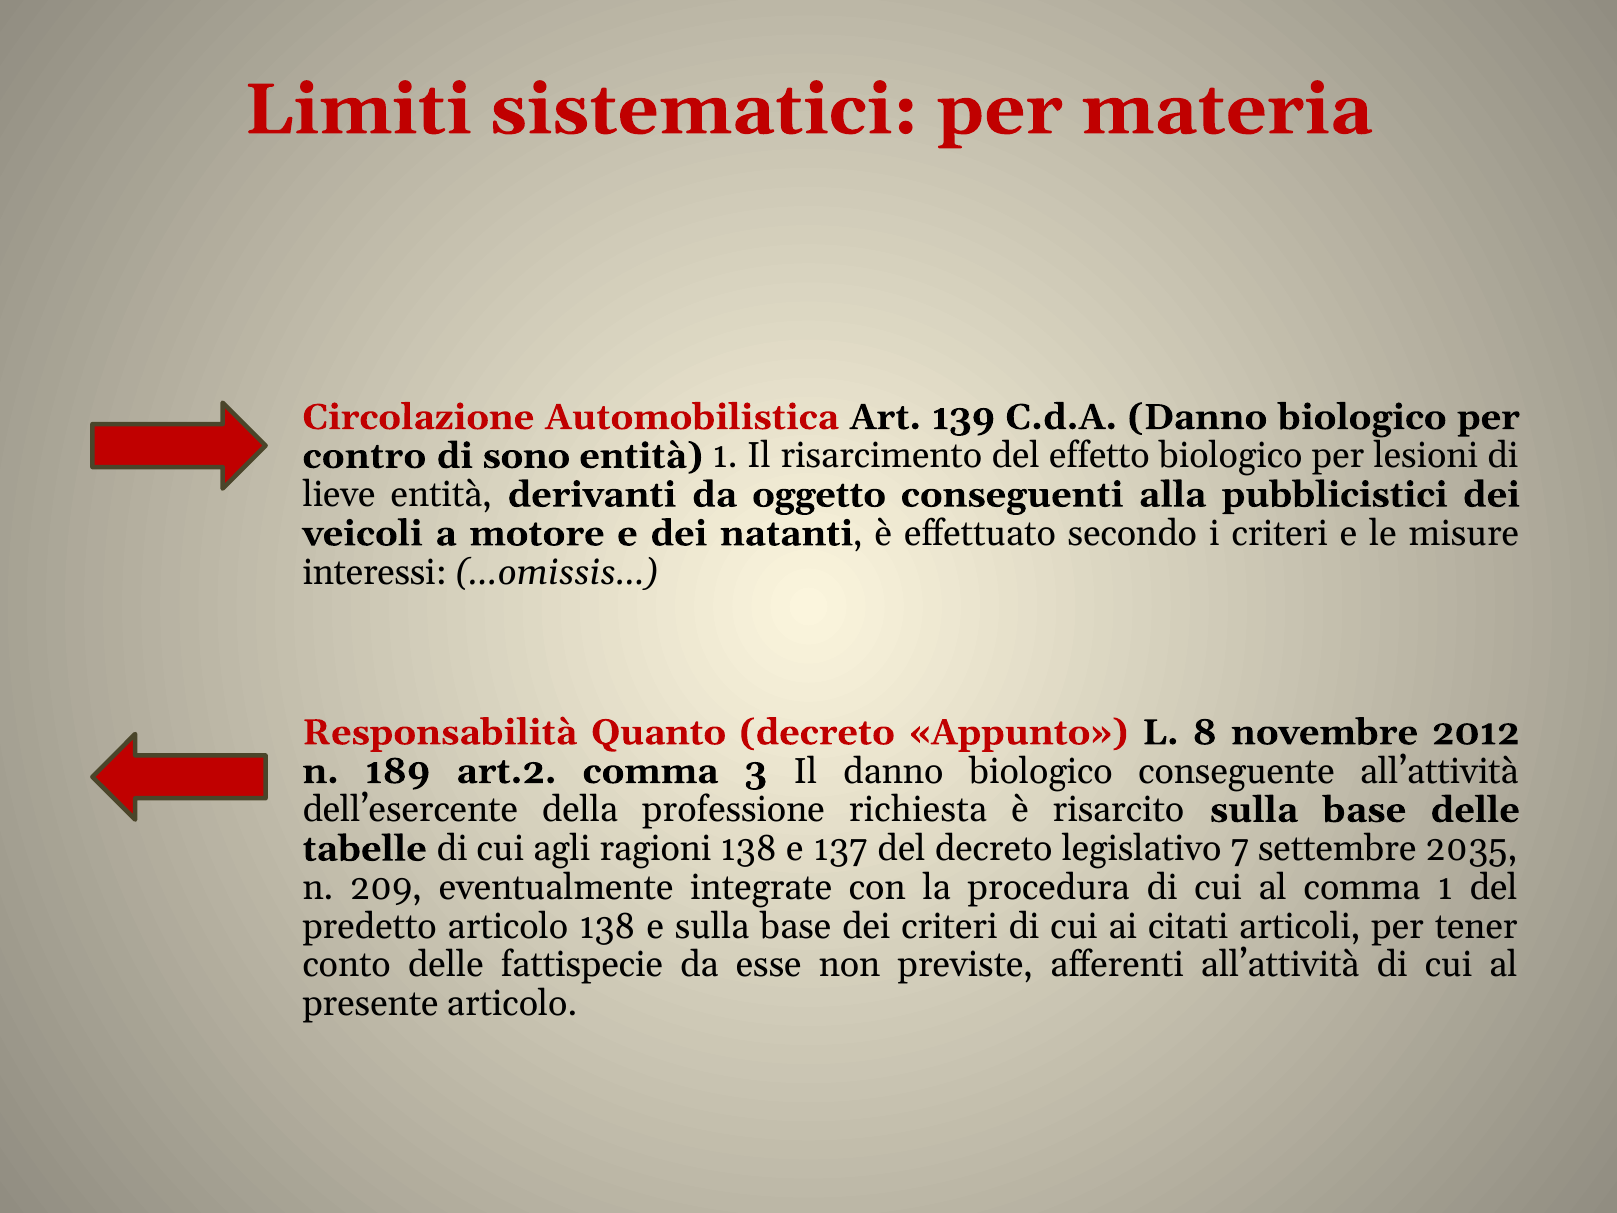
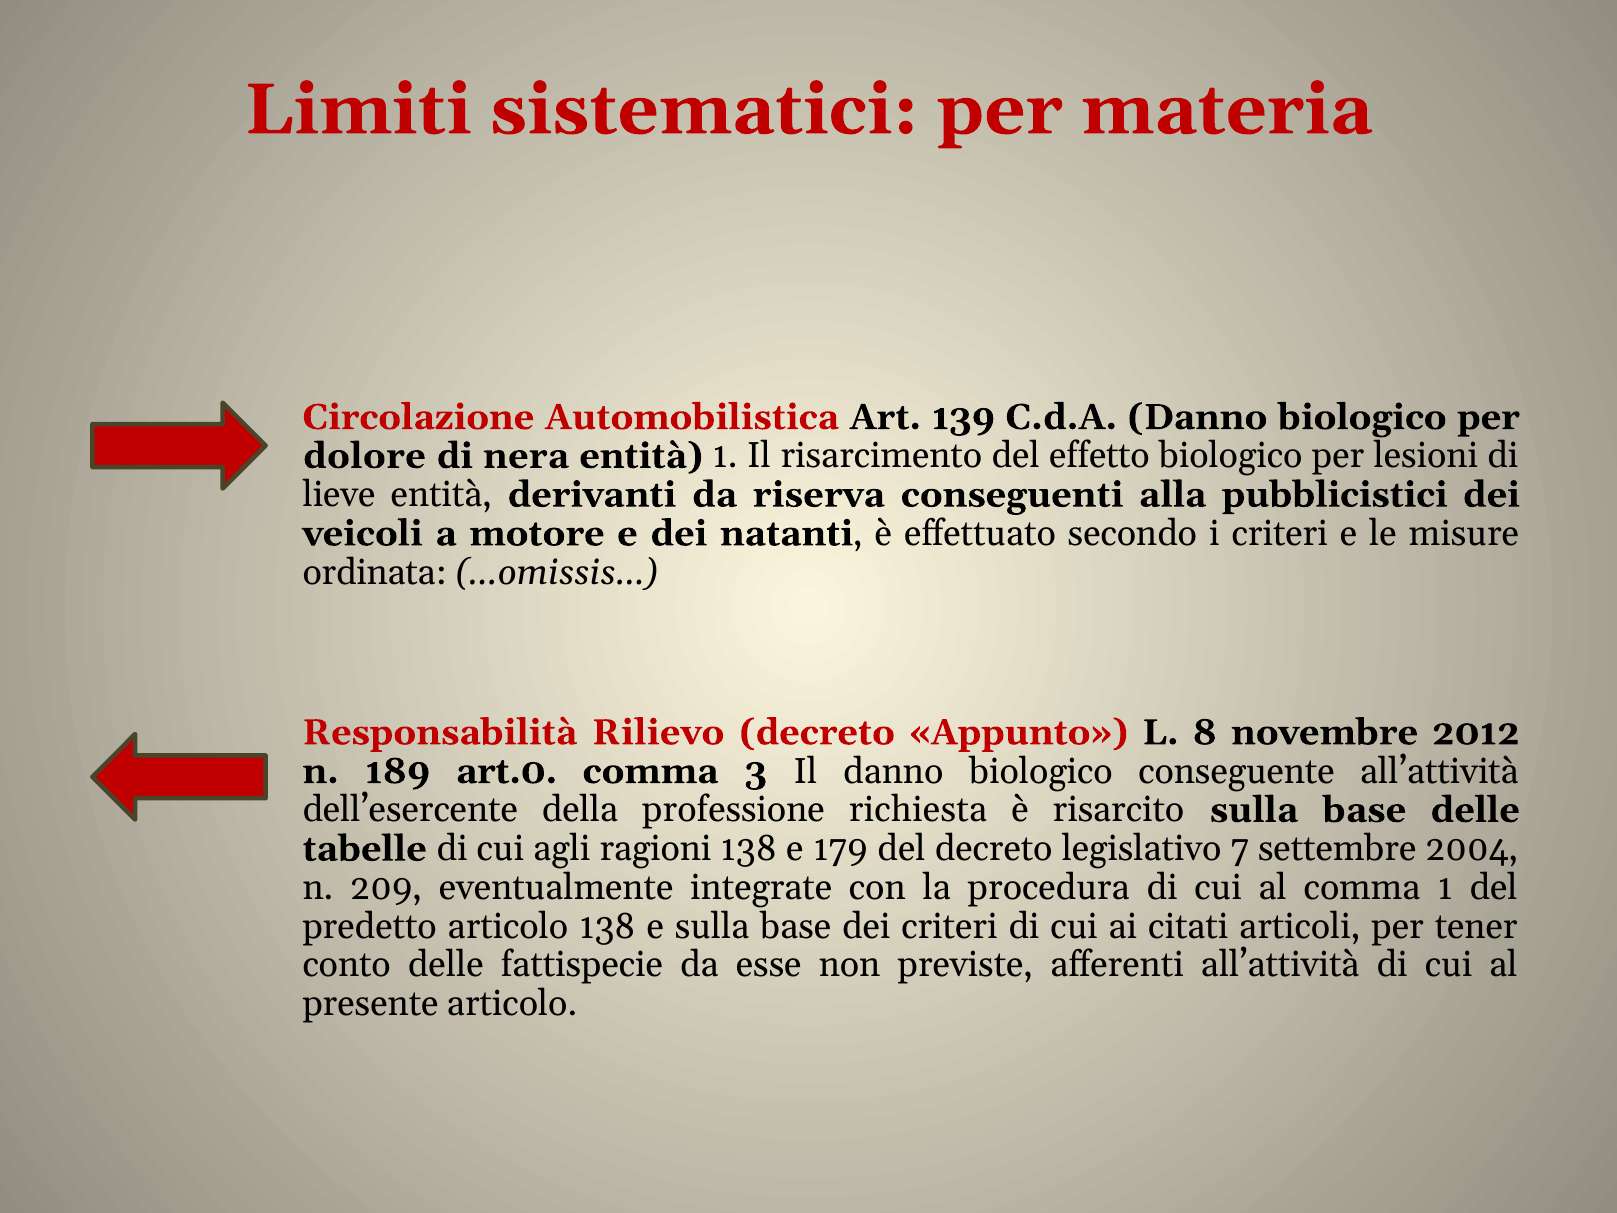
contro: contro -> dolore (364, 456)
sono: sono -> nera (526, 456)
oggetto: oggetto -> riserva (819, 495)
interessi: interessi -> ordinata (375, 572)
Quanto: Quanto -> Rilievo (658, 732)
art.2: art.2 -> art.0 (507, 771)
137: 137 -> 179 (840, 849)
2035: 2035 -> 2004 (1472, 849)
